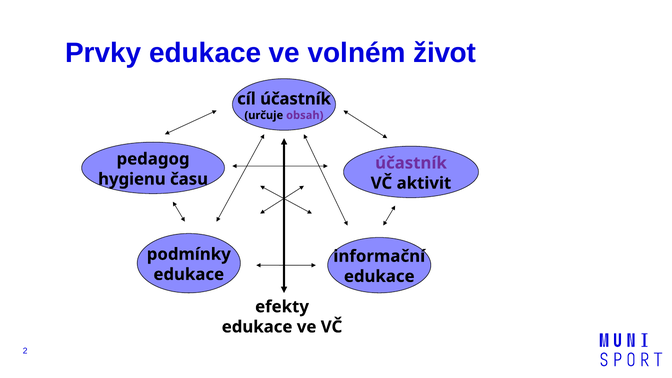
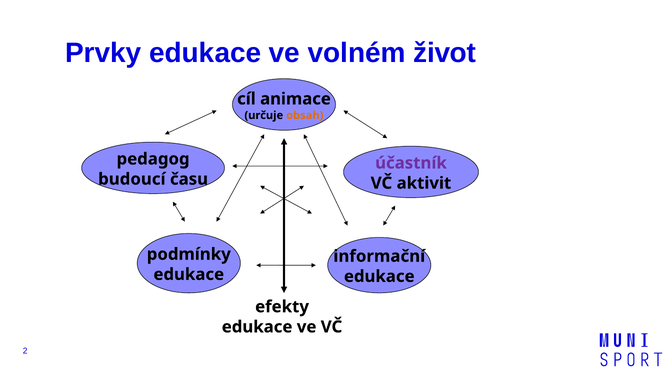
cíl účastník: účastník -> animace (295, 99)
obsah colour: purple -> orange (305, 115)
hygienu: hygienu -> budoucí (132, 179)
